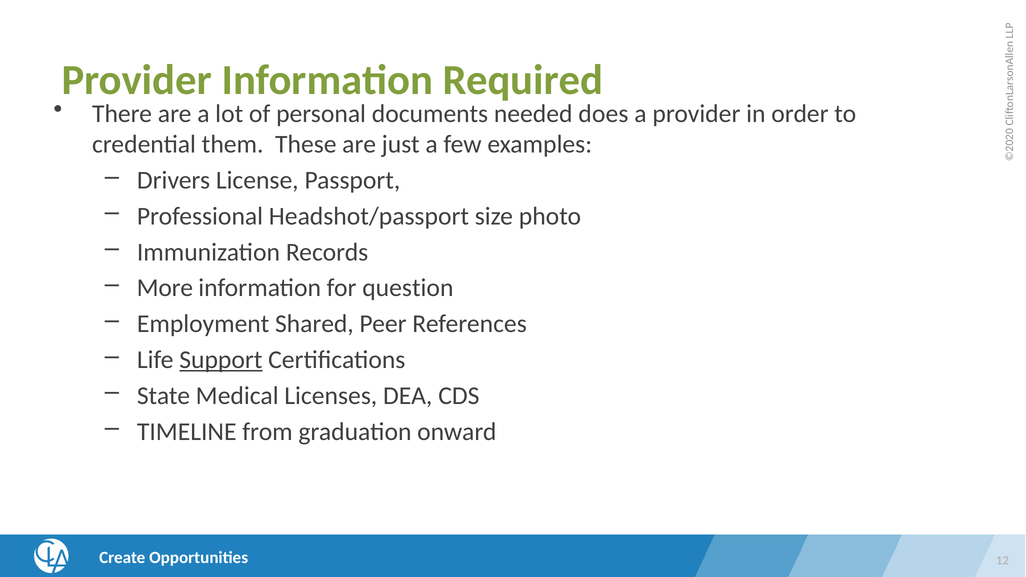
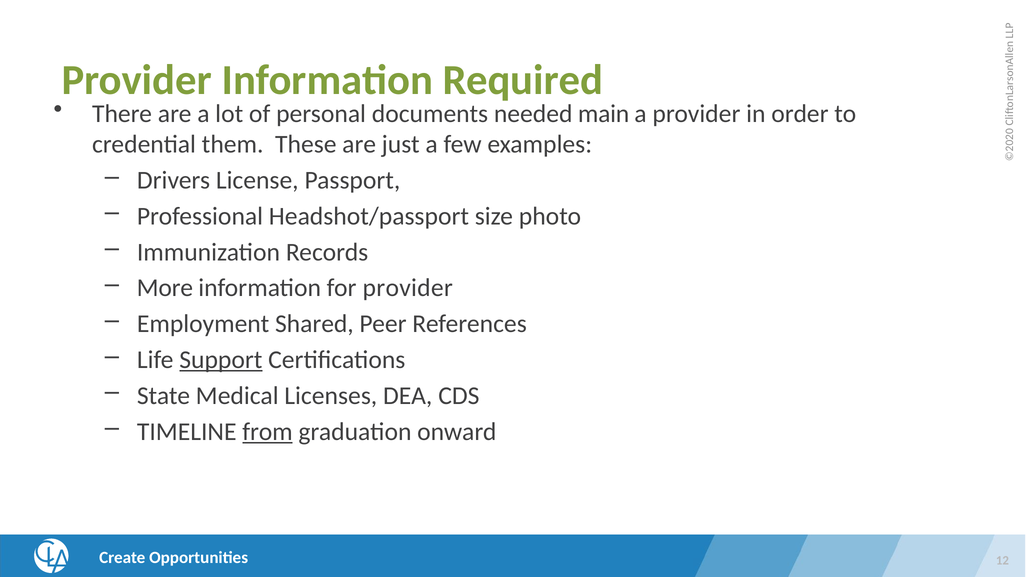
does: does -> main (604, 114)
for question: question -> provider (408, 288)
from underline: none -> present (268, 432)
